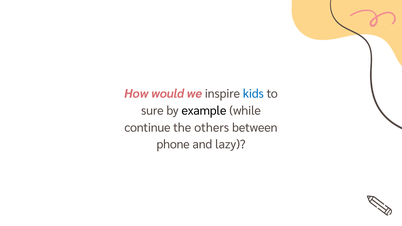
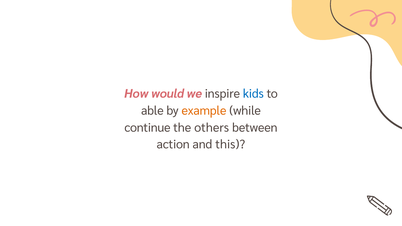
sure: sure -> able (152, 111)
example colour: black -> orange (204, 111)
phone: phone -> action (173, 145)
lazy: lazy -> this (230, 145)
